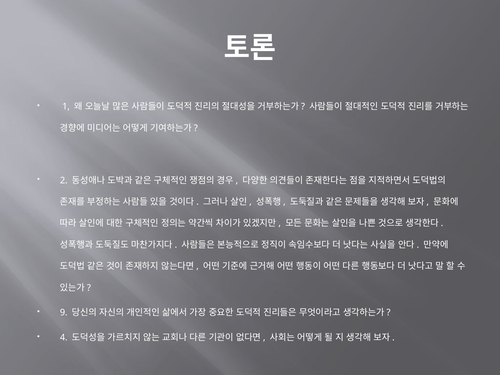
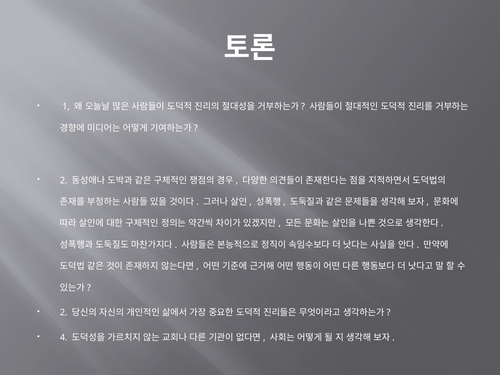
9: 9 -> 2 (64, 313)
